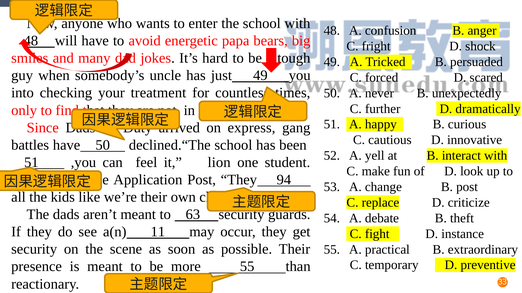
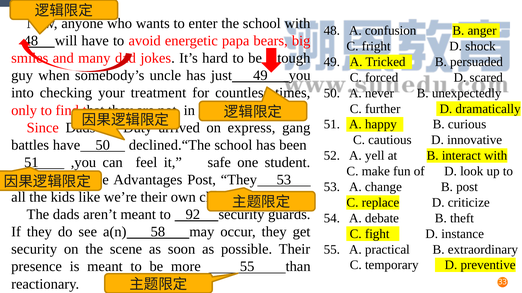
lion: lion -> safe (219, 163)
Application: Application -> Advantages (148, 180)
They 94: 94 -> 53 (284, 180)
63: 63 -> 92 (193, 215)
11: 11 -> 58 (158, 232)
